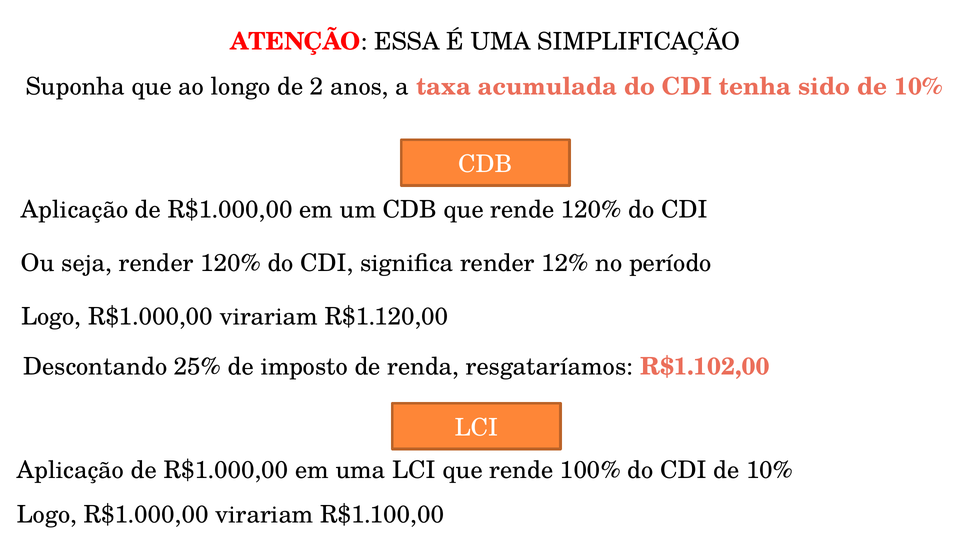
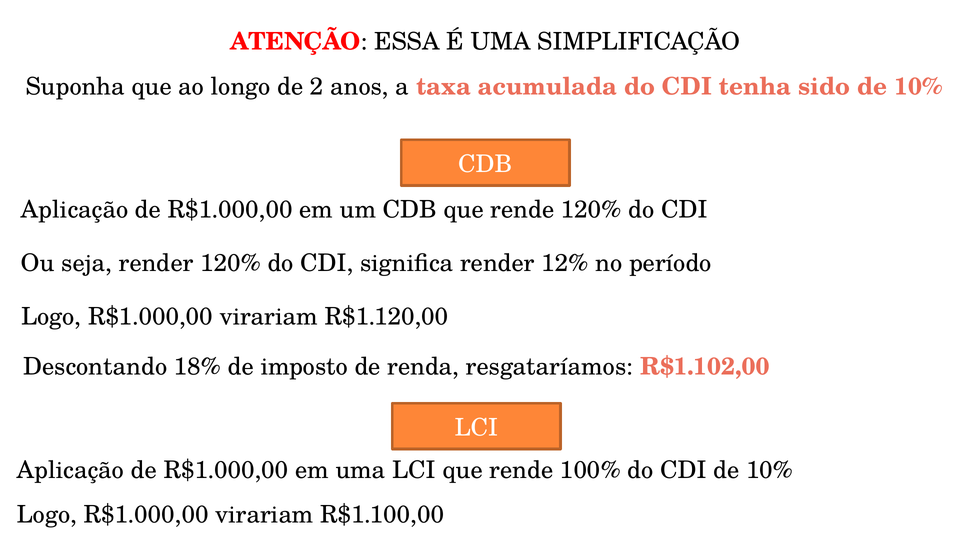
25%: 25% -> 18% (198, 367)
